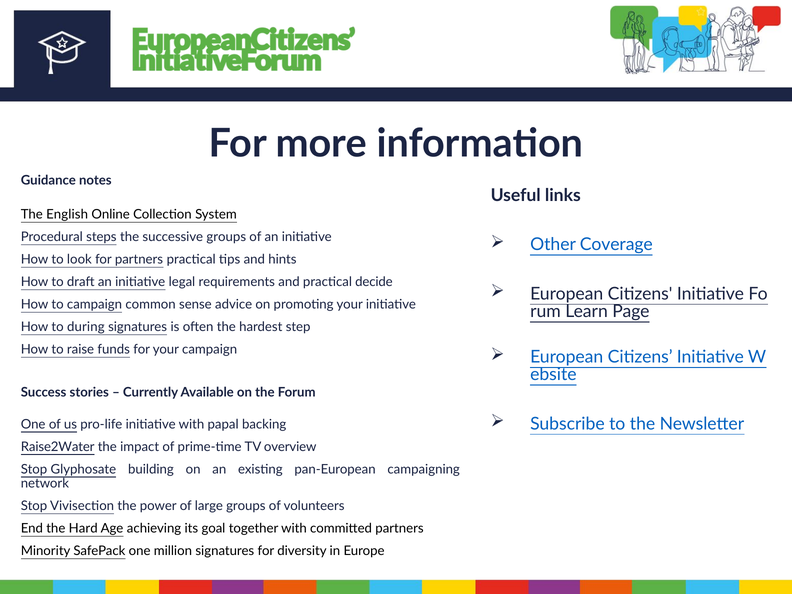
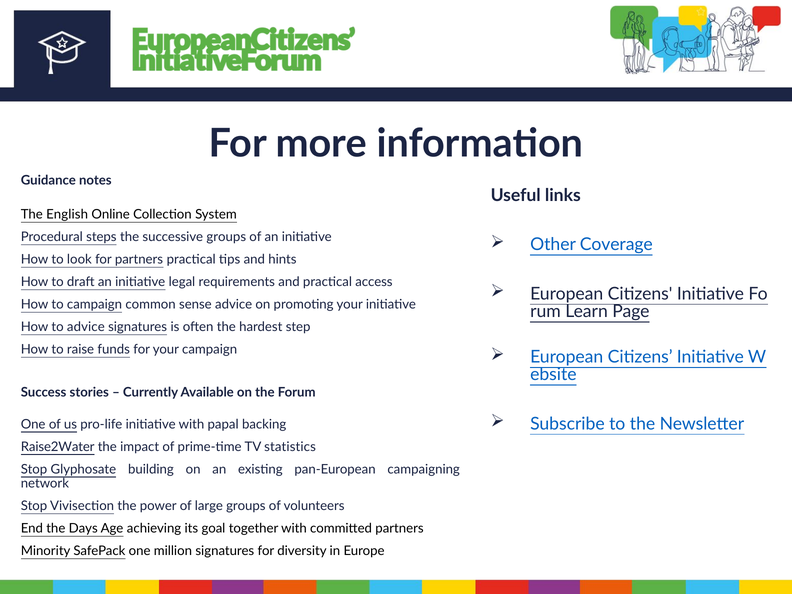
decide: decide -> access (374, 282)
to during: during -> advice (86, 327)
overview: overview -> statistics (290, 447)
Hard: Hard -> Days (83, 529)
